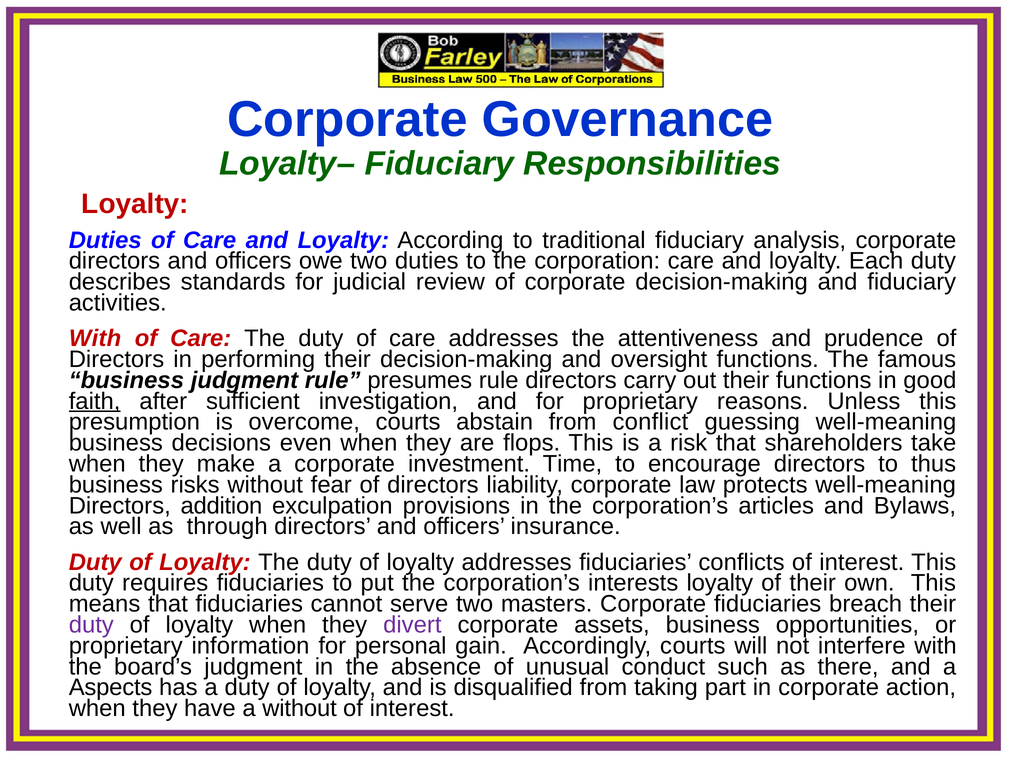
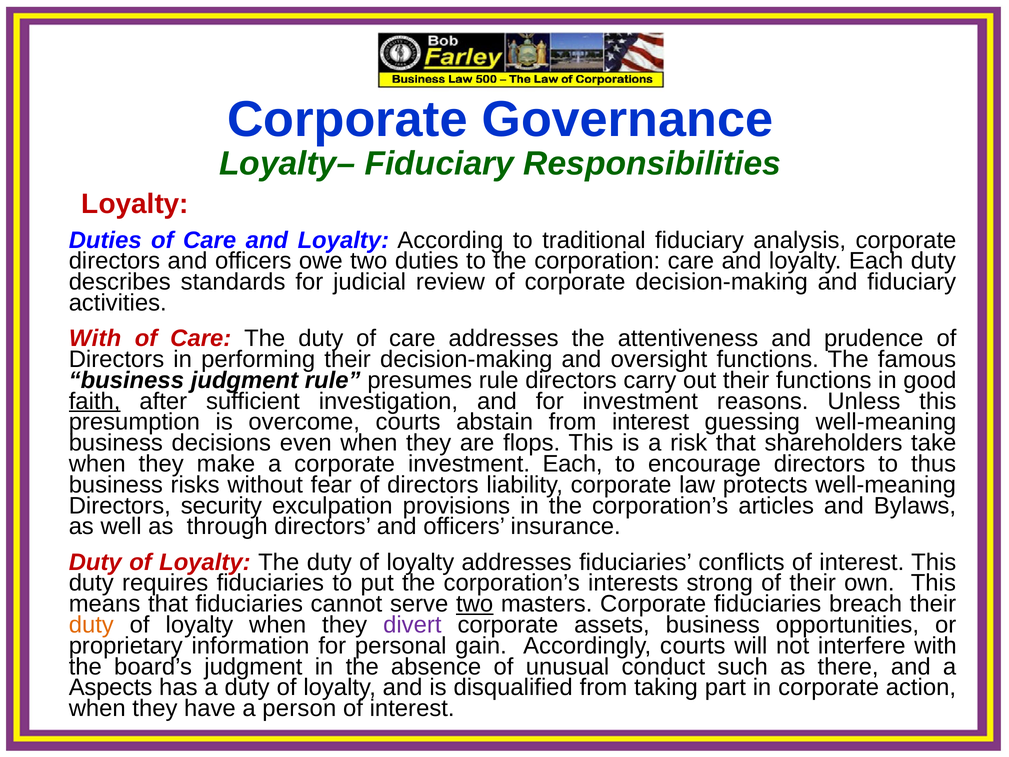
for proprietary: proprietary -> investment (640, 401)
from conflict: conflict -> interest (651, 422)
investment Time: Time -> Each (573, 464)
addition: addition -> security (221, 505)
interests loyalty: loyalty -> strong (720, 583)
two underline: none -> present (475, 604)
duty colour: purple -> orange (91, 625)
a without: without -> person (299, 708)
